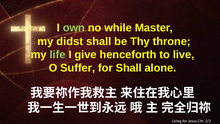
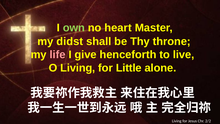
while: while -> heart (118, 28)
life colour: light green -> pink (58, 55)
O Suffer: Suffer -> Living (78, 68)
for Shall: Shall -> Little (129, 68)
